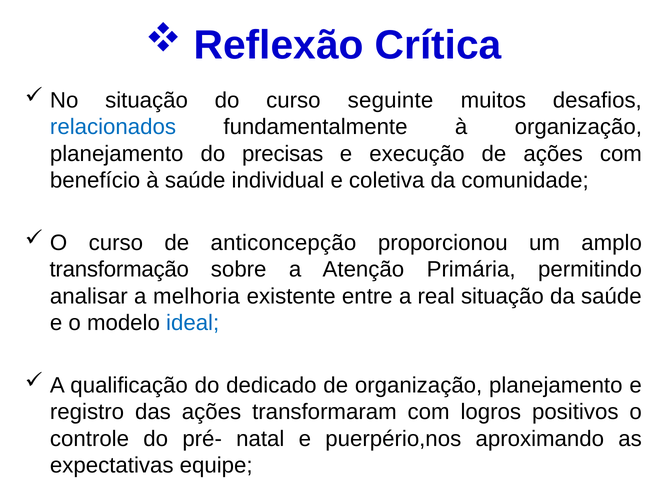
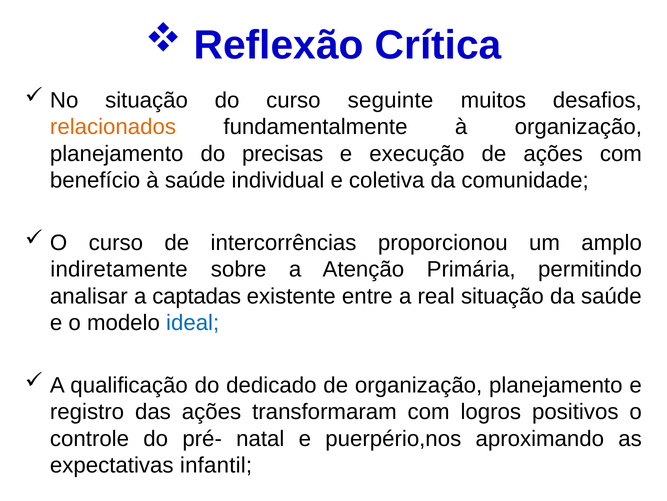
relacionados colour: blue -> orange (113, 127)
anticoncepção: anticoncepção -> intercorrências (284, 243)
transformação: transformação -> indiretamente (119, 269)
melhoria: melhoria -> captadas (197, 296)
equipe: equipe -> infantil (216, 465)
